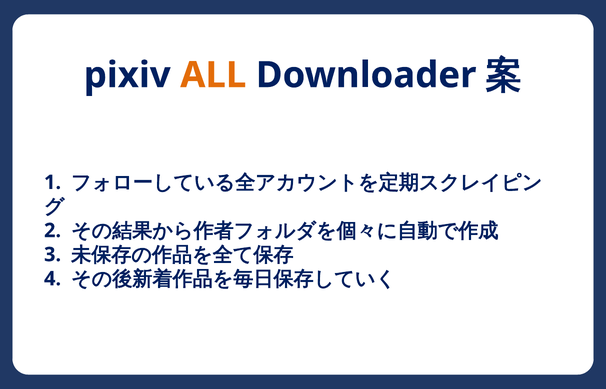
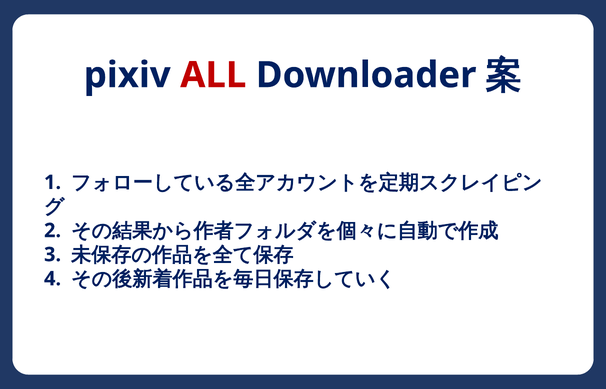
ALL colour: orange -> red (213, 75)
